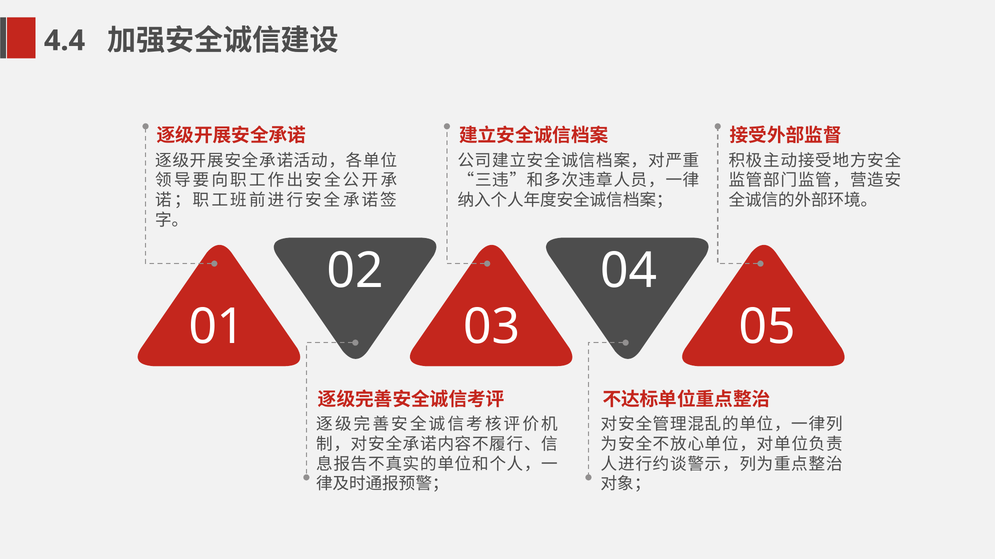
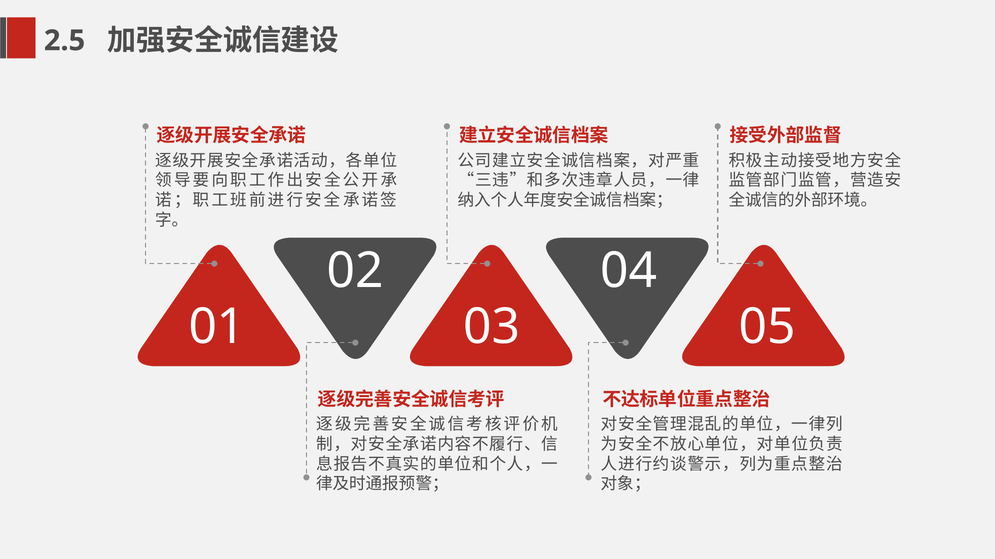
4.4: 4.4 -> 2.5 (65, 41)
